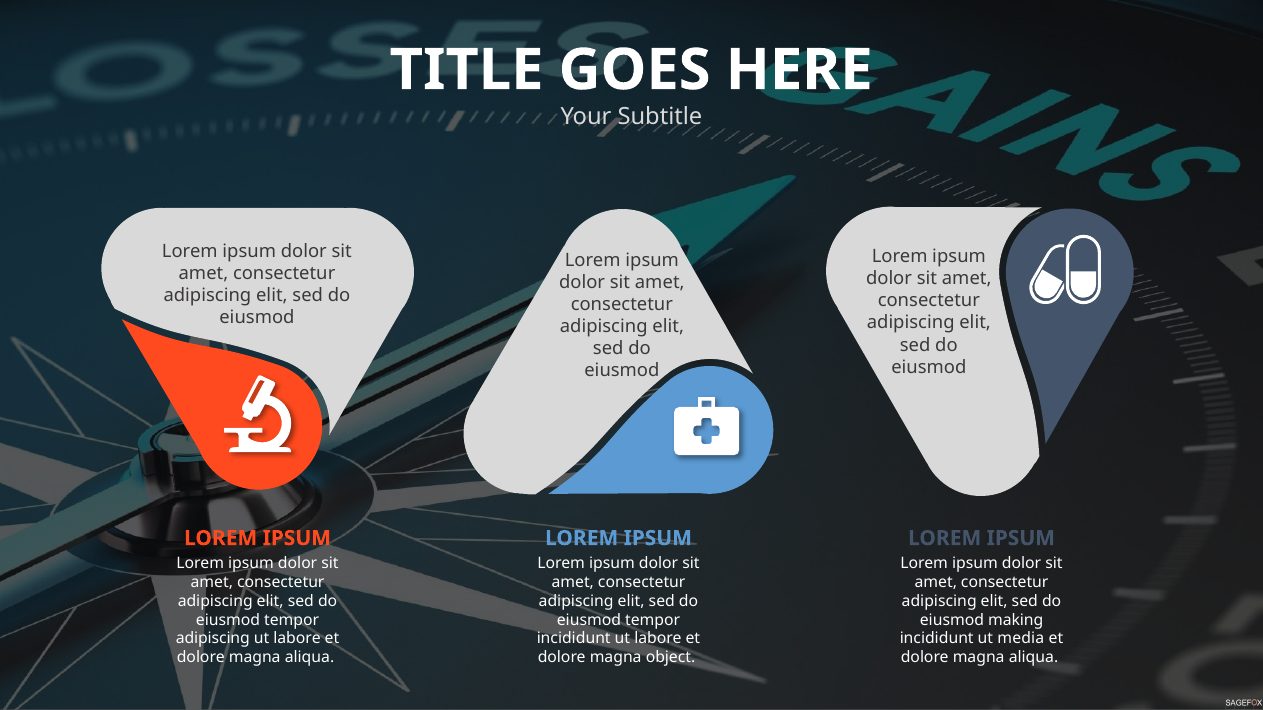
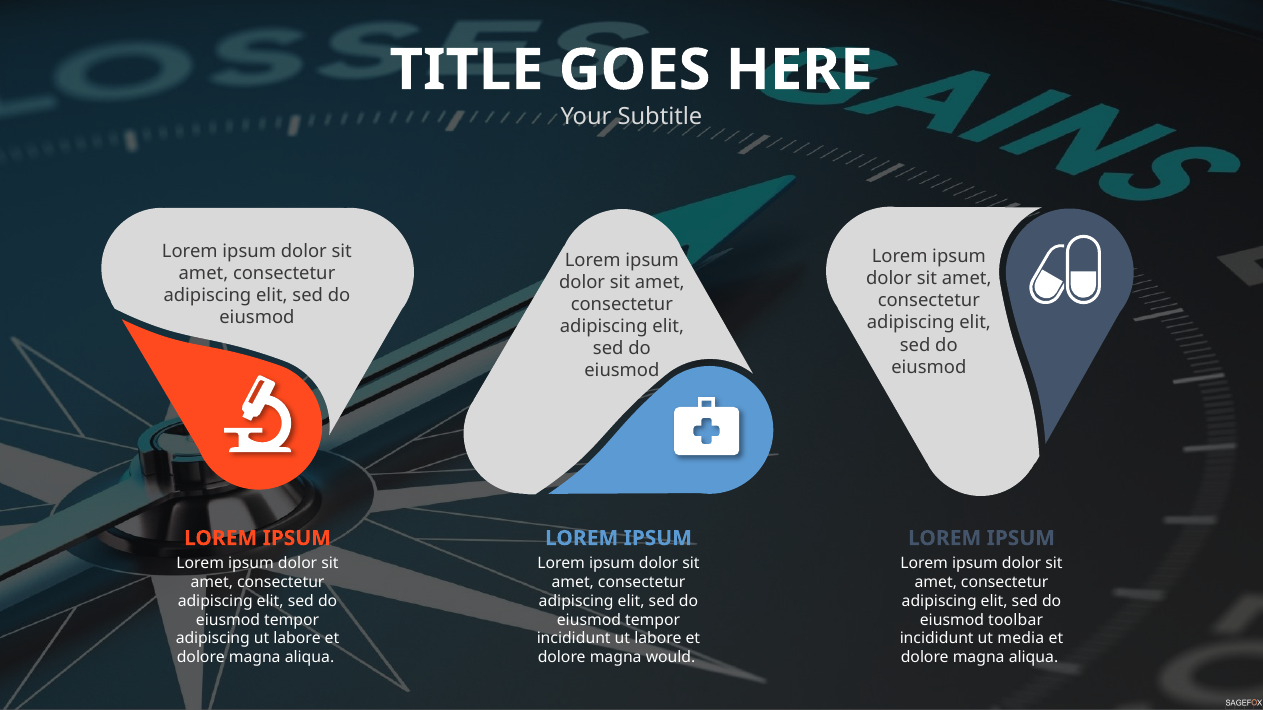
making: making -> toolbar (1016, 620)
object: object -> would (671, 658)
